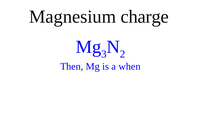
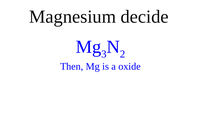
charge: charge -> decide (145, 17)
when: when -> oxide (130, 66)
